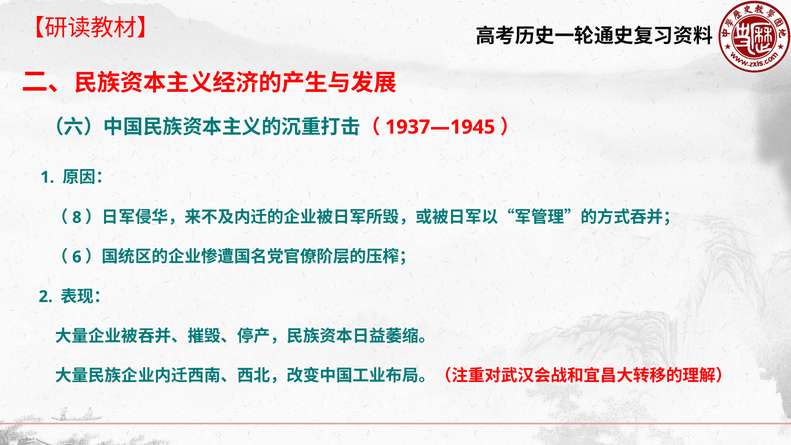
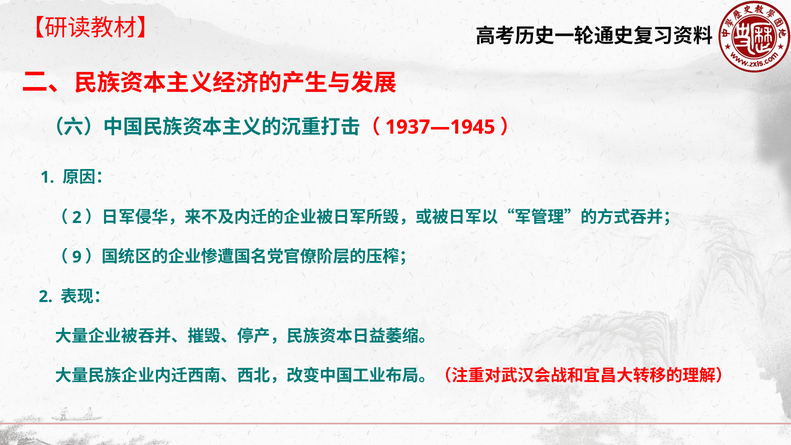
8: 8 -> 2 (77, 217)
6: 6 -> 9 (77, 257)
